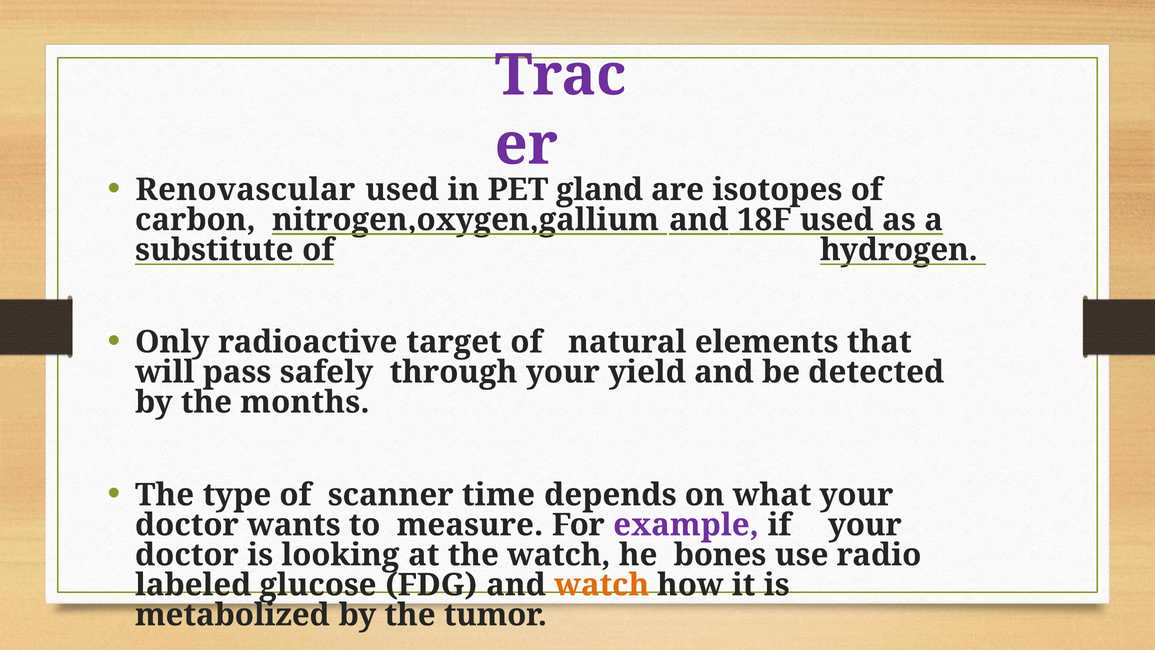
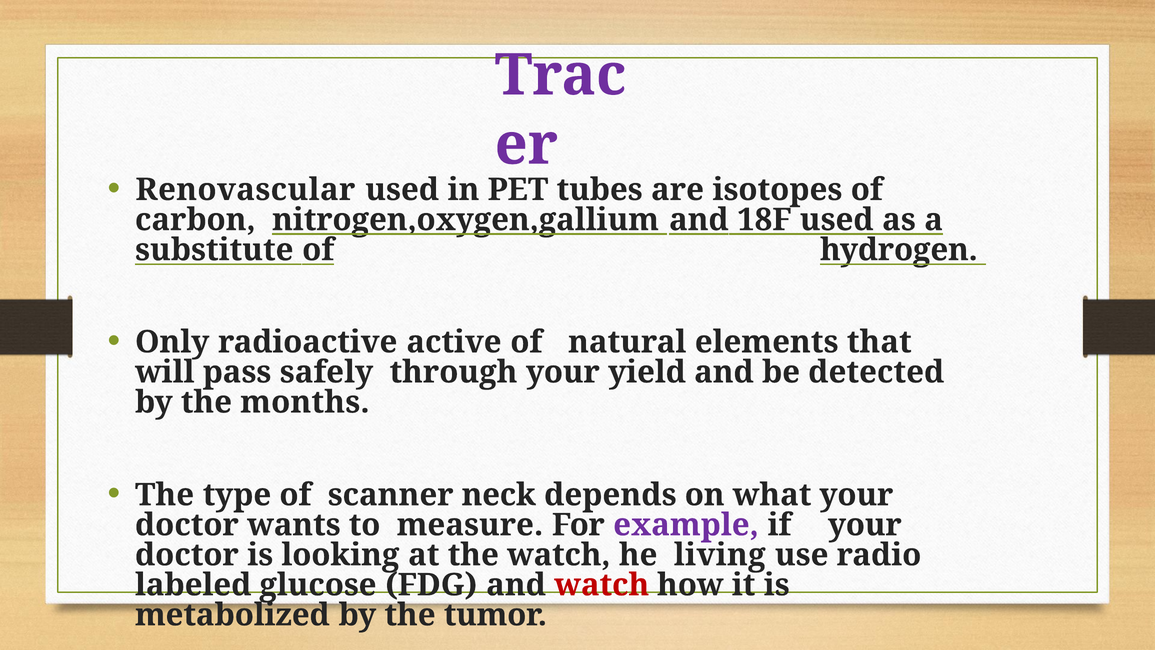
gland: gland -> tubes (600, 190)
target: target -> active (454, 342)
time: time -> neck (499, 495)
bones: bones -> living (720, 555)
watch colour: orange -> red (602, 585)
